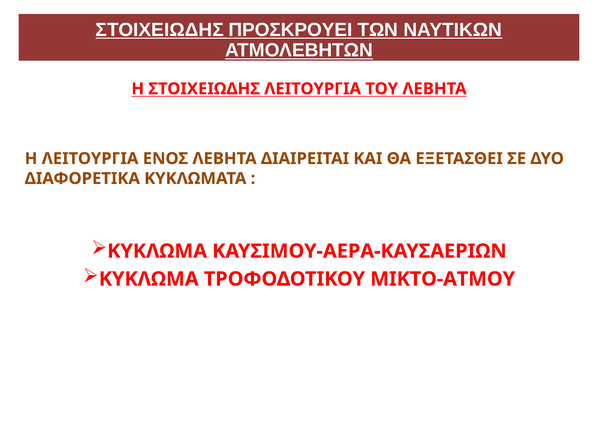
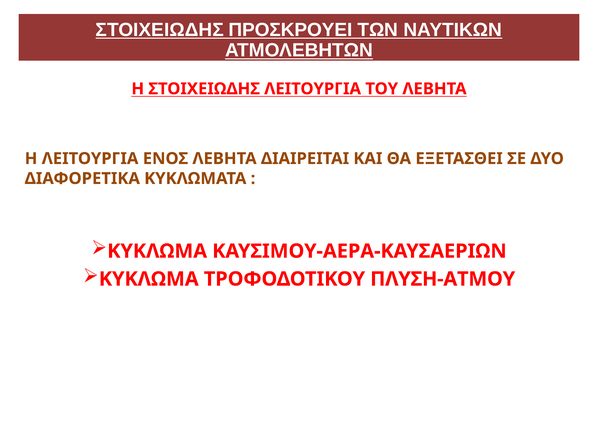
ΜΙΚΤΟ-ΑΤΜΟΥ: ΜΙΚΤΟ-ΑΤΜΟΥ -> ΠΛΥΣΗ-ΑΤΜΟΥ (443, 279)
